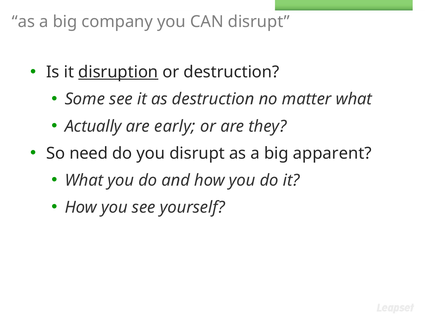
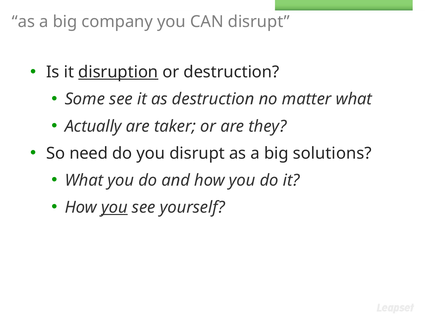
early: early -> taker (175, 127)
apparent: apparent -> solutions (332, 154)
you underline: none -> present (114, 208)
